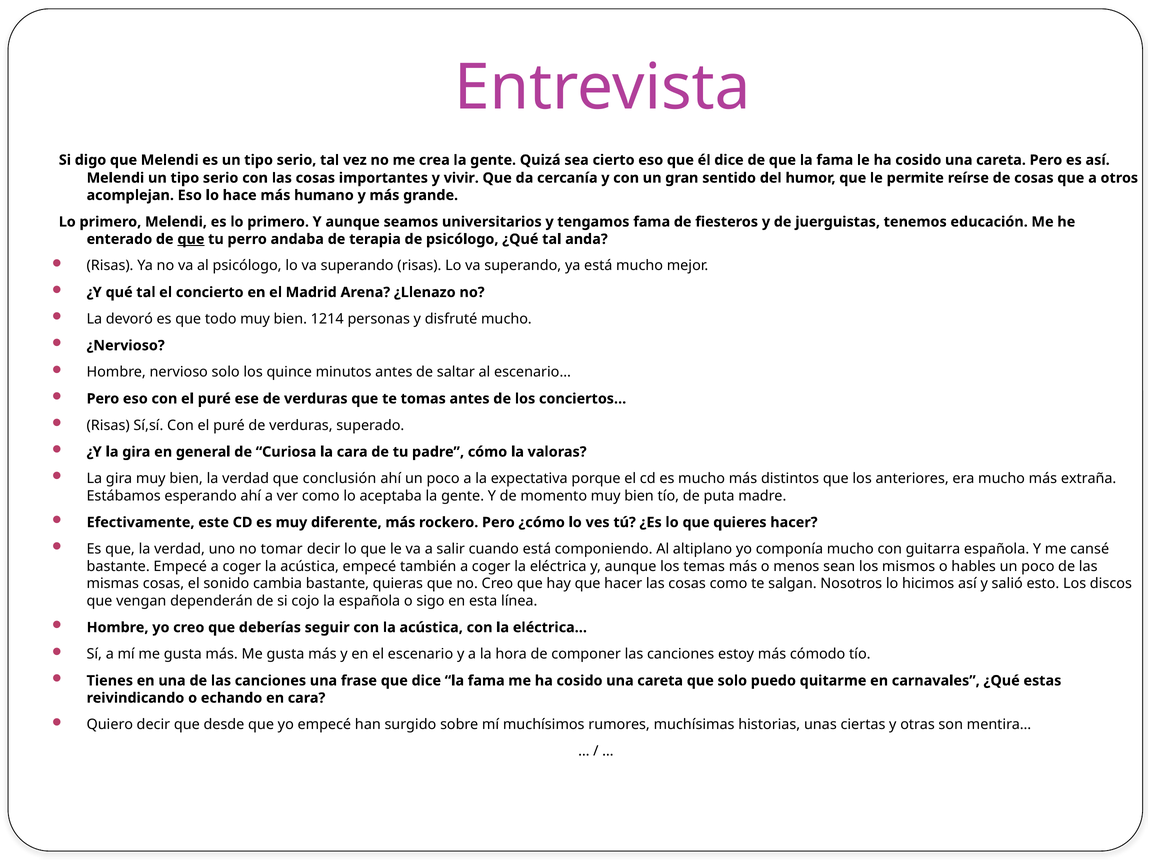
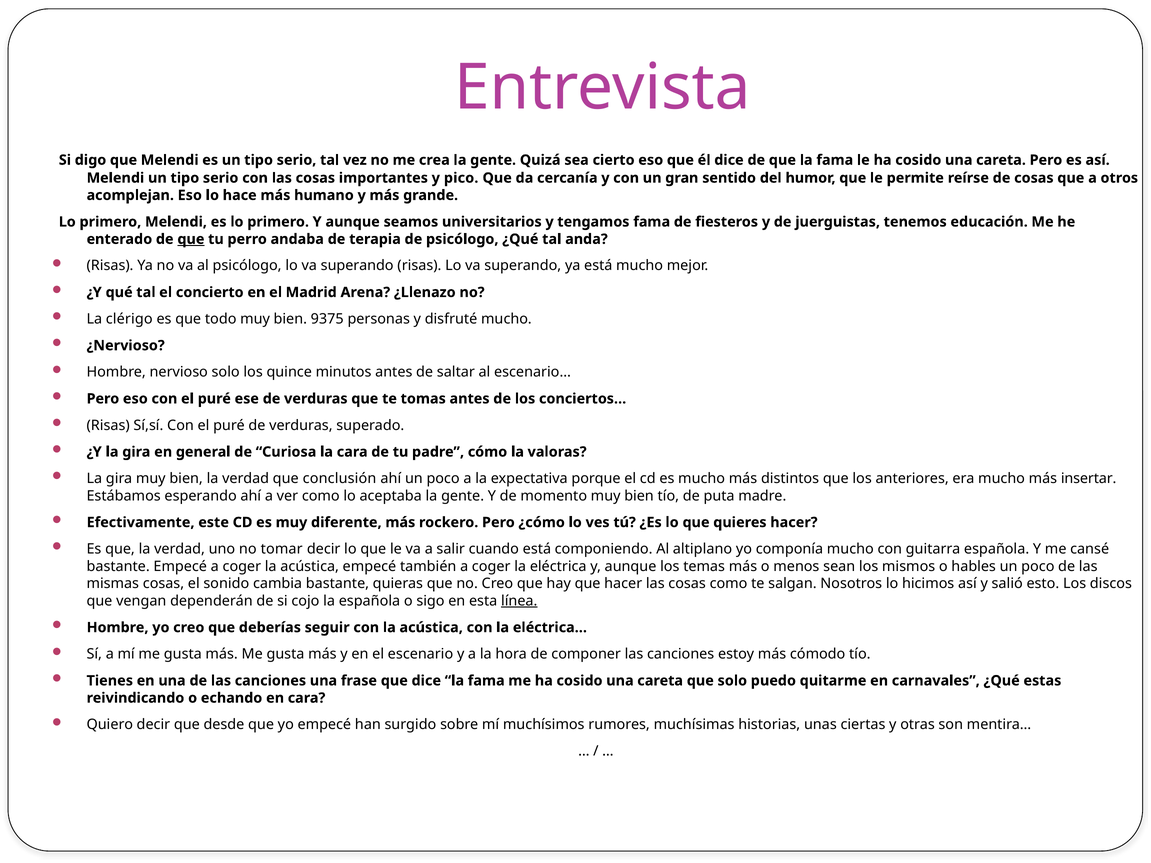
vivir: vivir -> pico (461, 178)
devoró: devoró -> clérigo (129, 319)
1214: 1214 -> 9375 (327, 319)
extraña: extraña -> insertar (1089, 479)
línea underline: none -> present (519, 601)
